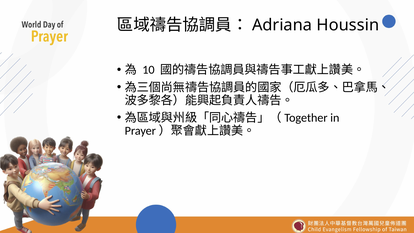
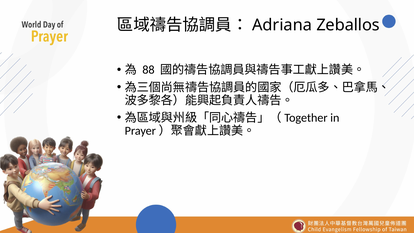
Houssin: Houssin -> Zeballos (348, 25)
10: 10 -> 88 (148, 70)
